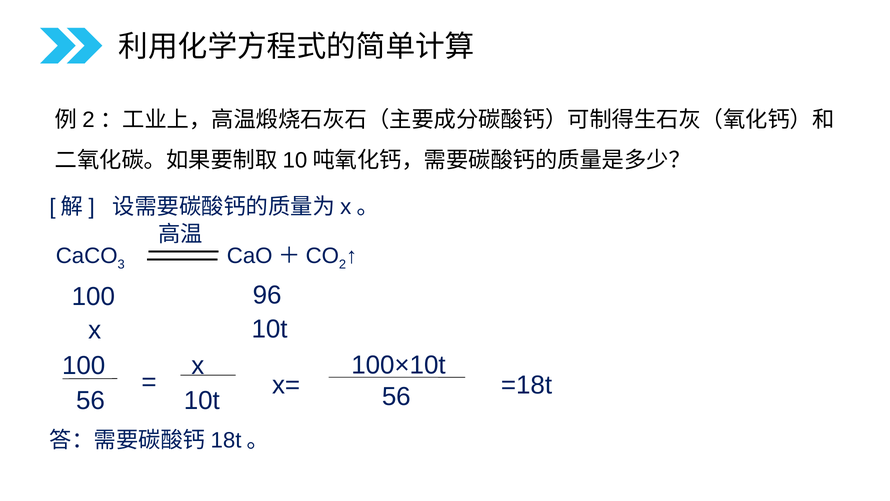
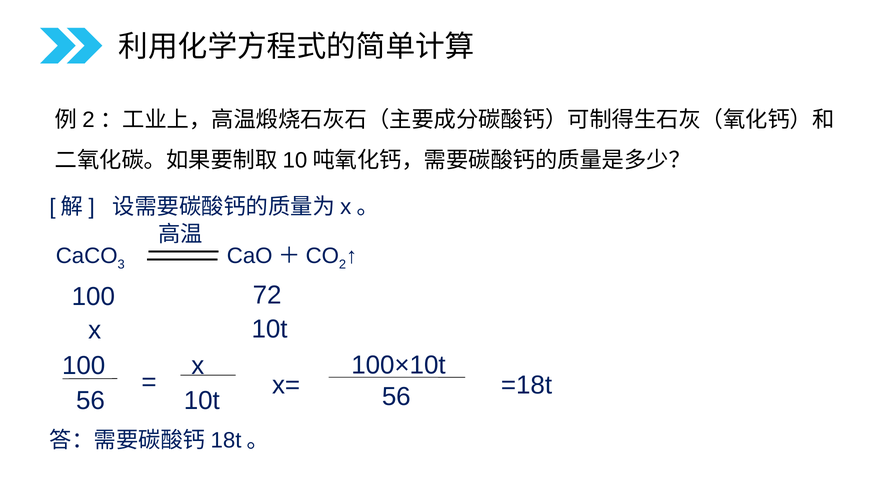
96: 96 -> 72 (267, 295)
